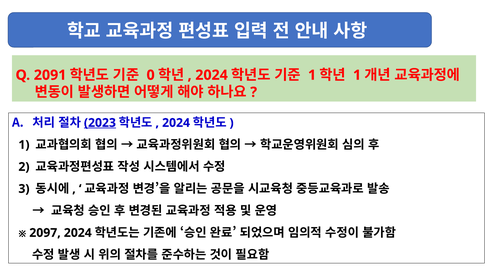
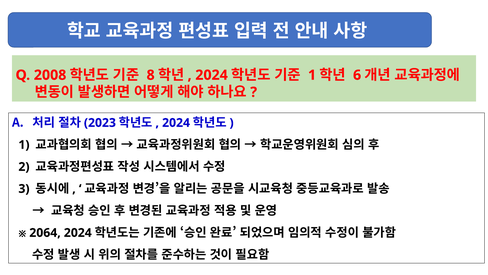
2091: 2091 -> 2008 (50, 75)
0: 0 -> 8 (151, 75)
1: 1 -> 6 (357, 75)
2023 underline: present -> none (100, 123)
2097: 2097 -> 2064 (45, 232)
